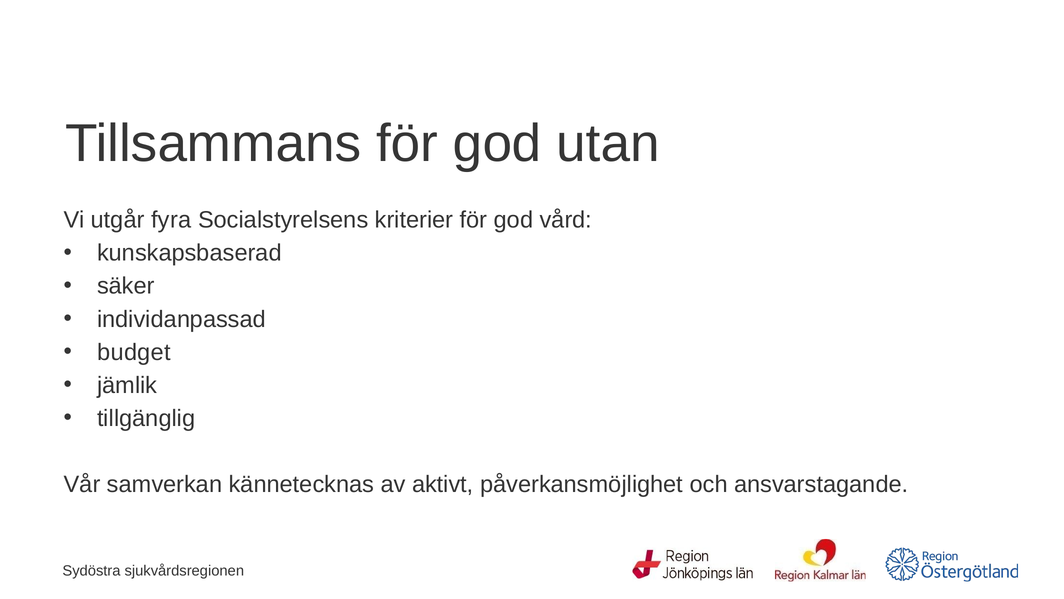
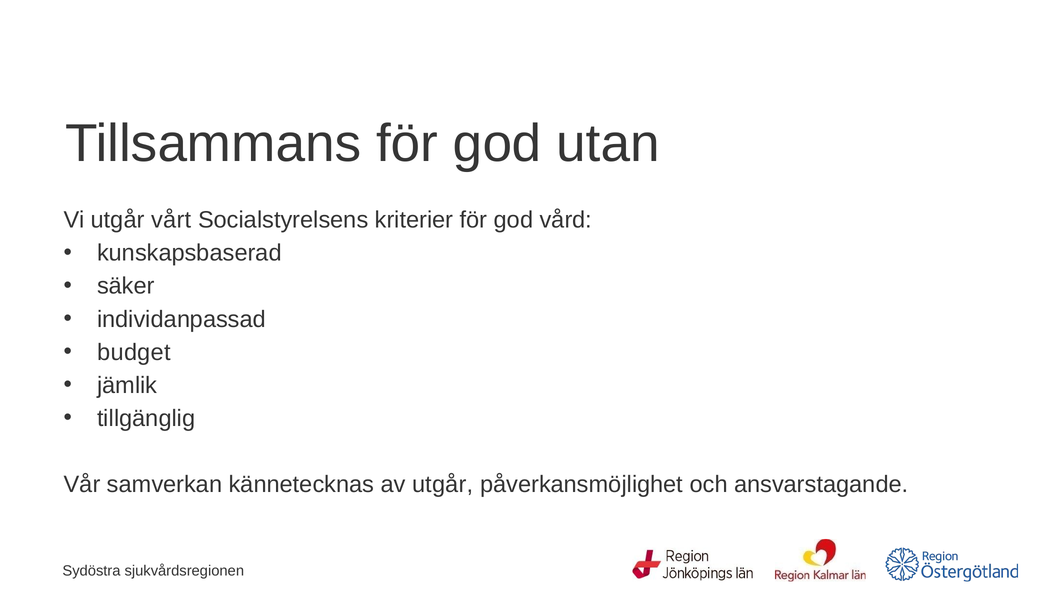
fyra: fyra -> vårt (171, 220)
av aktivt: aktivt -> utgår (443, 484)
